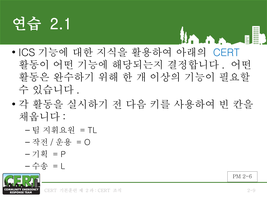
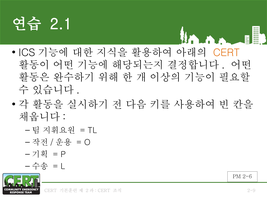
CERT colour: blue -> orange (226, 53)
